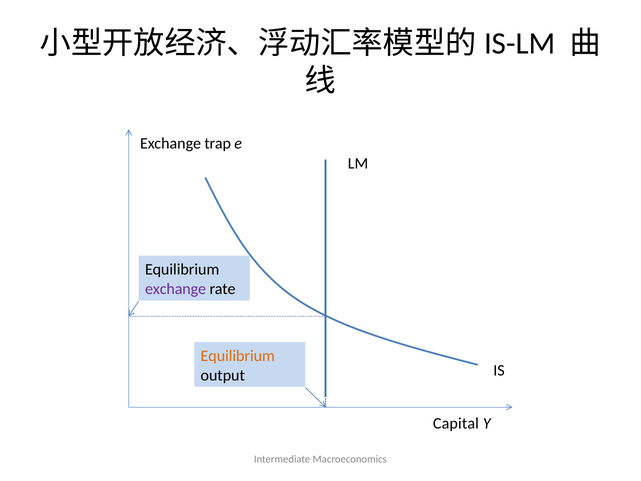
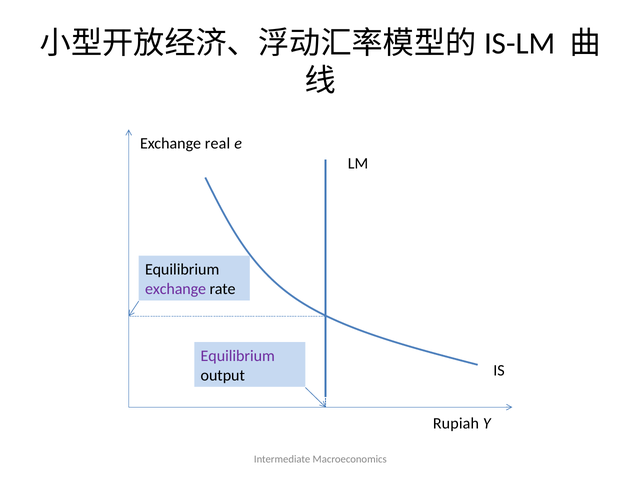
trap: trap -> real (217, 143)
Equilibrium colour: orange -> purple (238, 356)
Capital: Capital -> Rupiah (456, 423)
